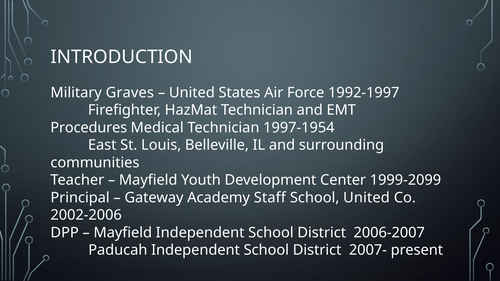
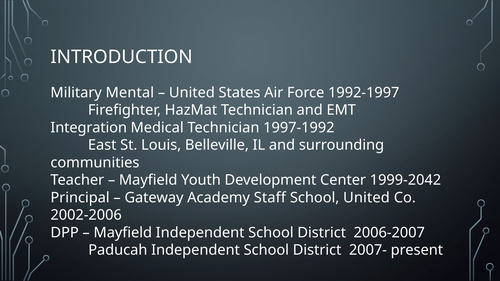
Graves: Graves -> Mental (130, 93)
Procedures: Procedures -> Integration (89, 128)
1997-1954: 1997-1954 -> 1997-1992 (299, 128)
1999-2099: 1999-2099 -> 1999-2042 (405, 180)
